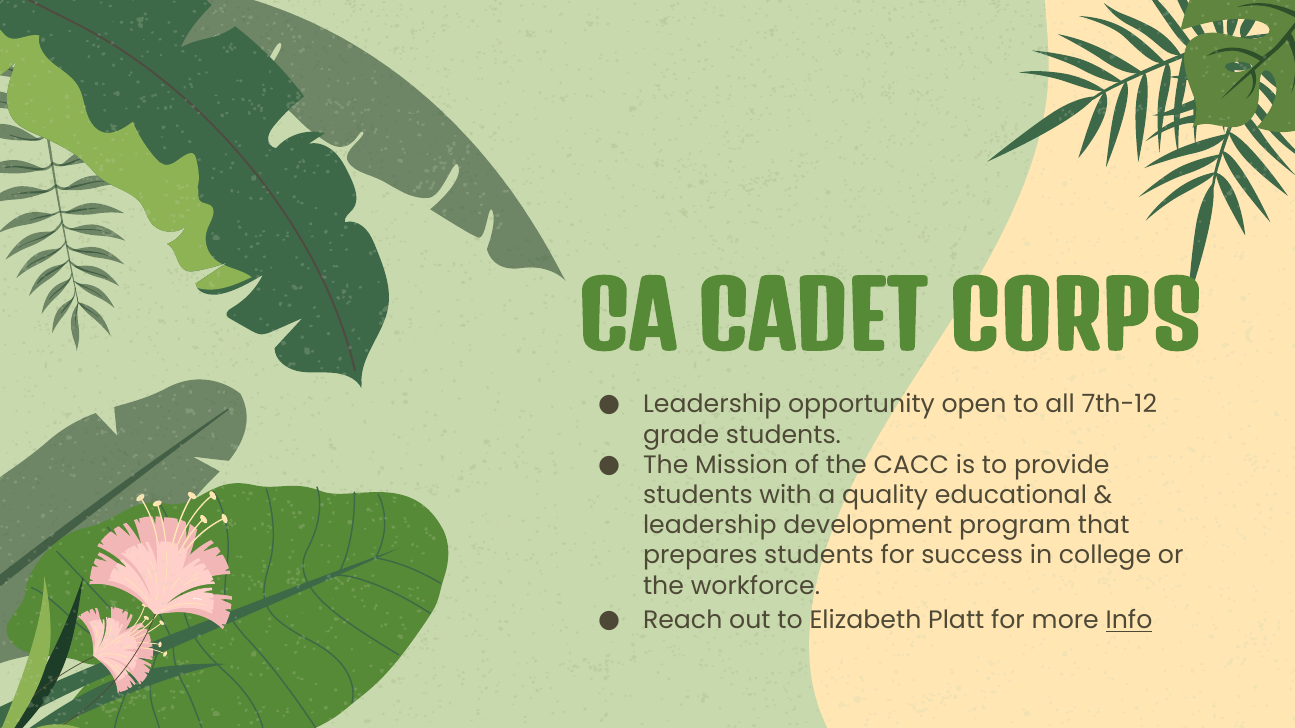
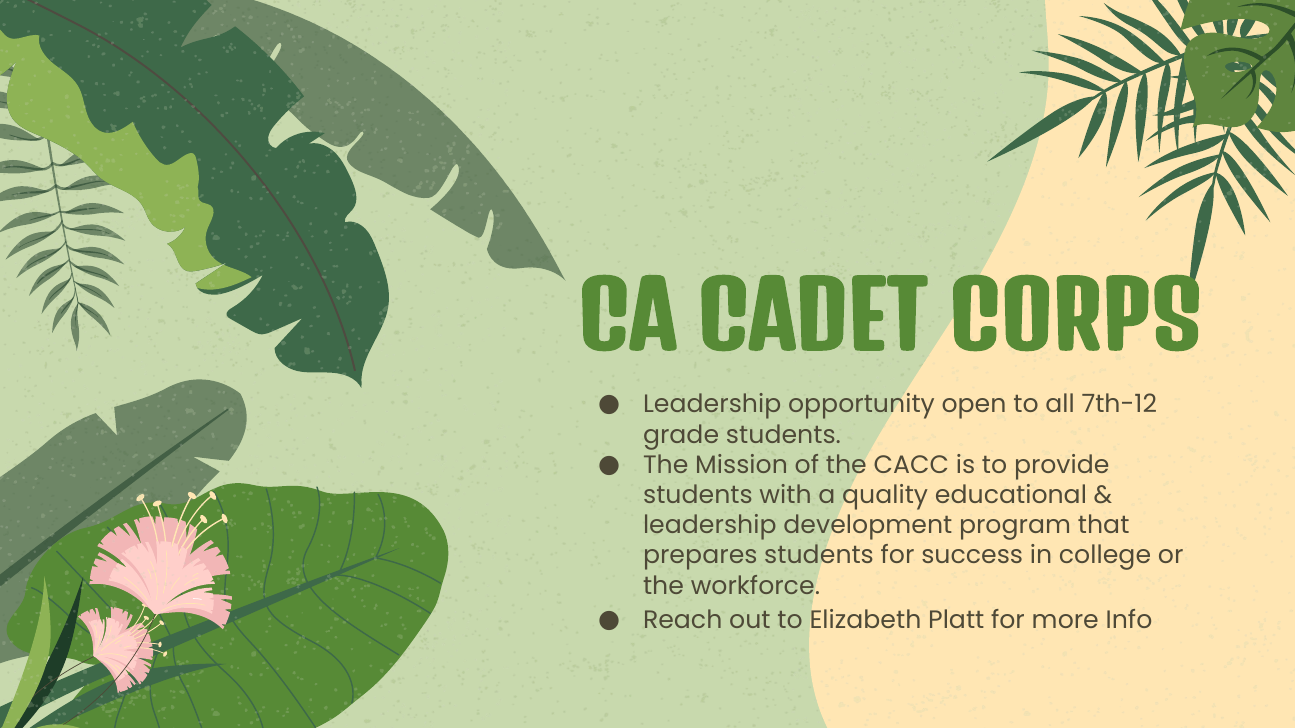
Info underline: present -> none (1129, 621)
